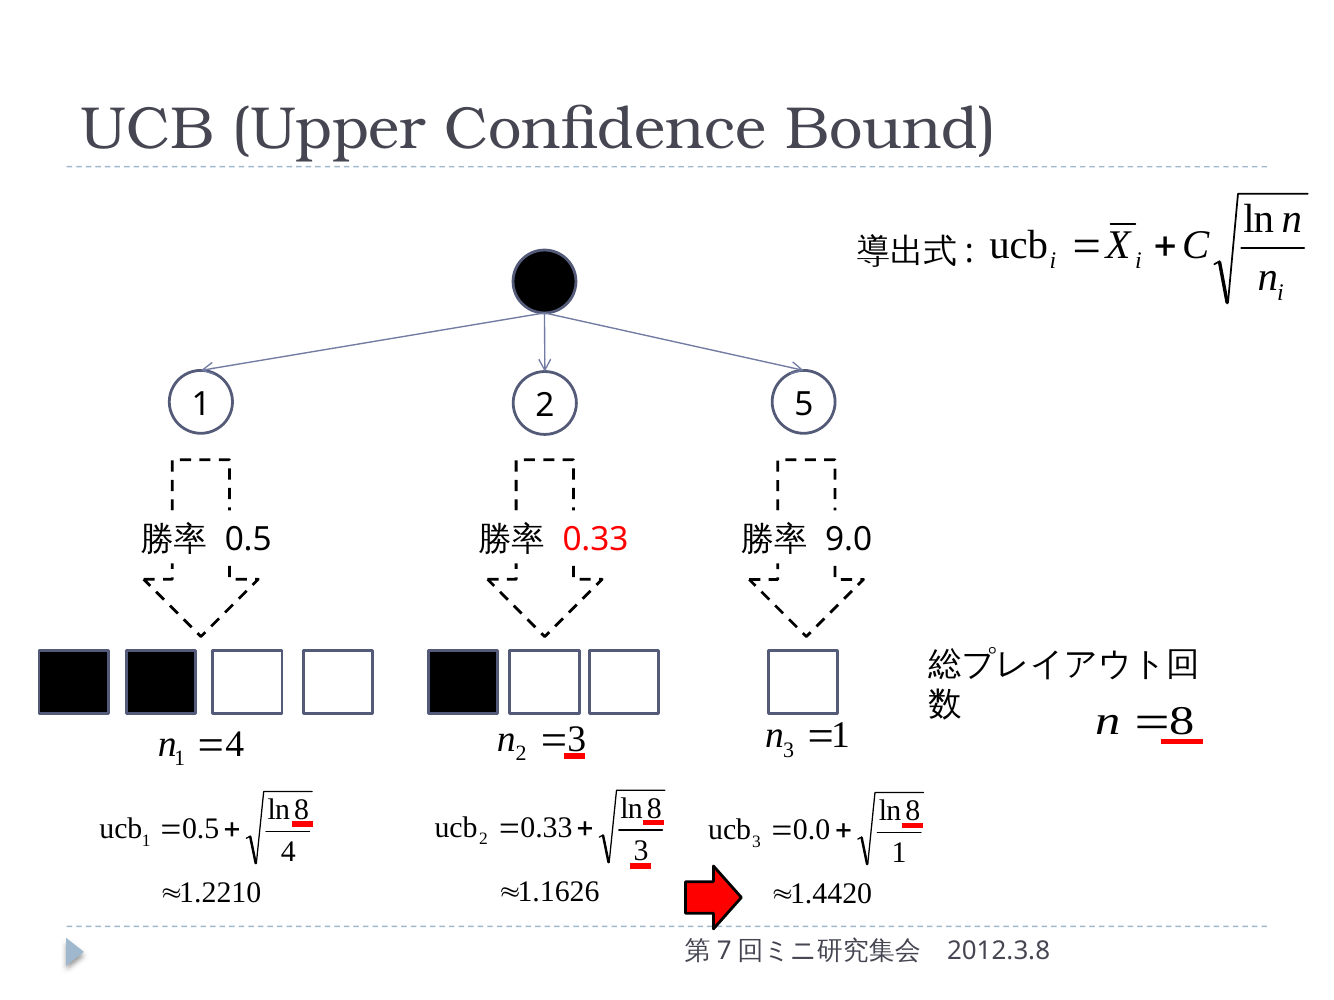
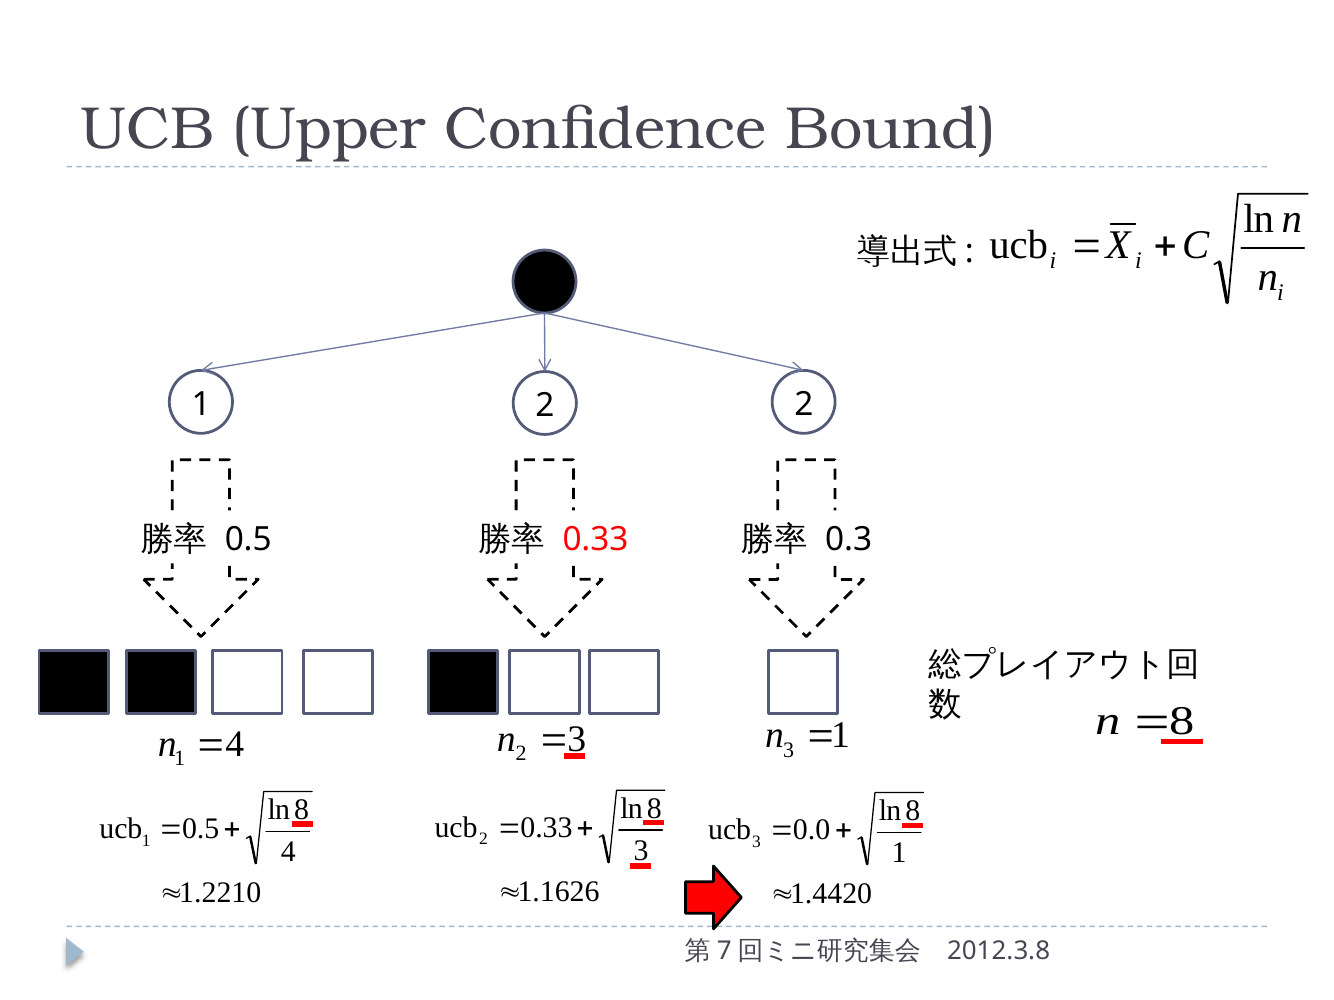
2 5: 5 -> 2 (804, 404)
9.0: 9.0 -> 0.3 (849, 540)
